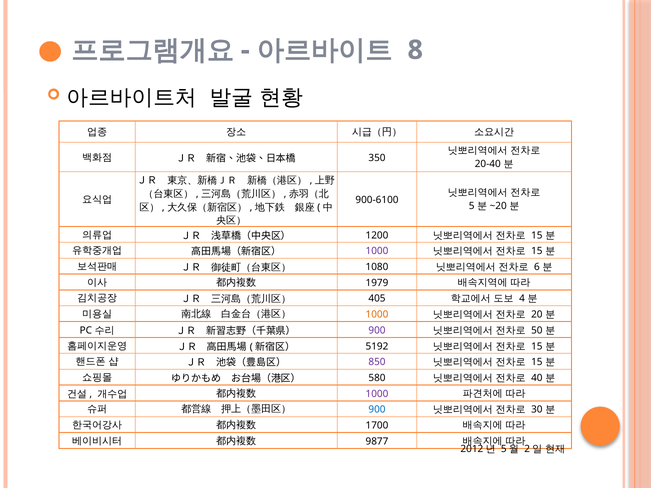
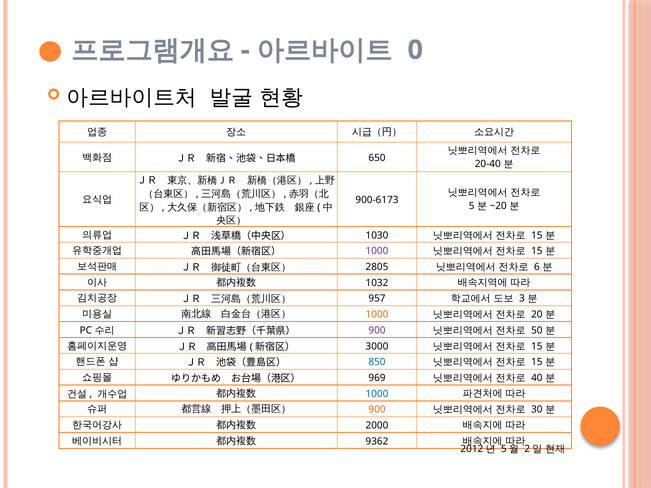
8: 8 -> 0 (415, 50)
350: 350 -> 650 (377, 158)
900-6100: 900-6100 -> 900-6173 (377, 200)
1200: 1200 -> 1030 (377, 235)
1080: 1080 -> 2805 (377, 267)
1979: 1979 -> 1032 (377, 283)
405: 405 -> 957 (377, 299)
4: 4 -> 3 (522, 299)
5192: 5192 -> 3000 (377, 346)
850 colour: purple -> blue (377, 362)
580: 580 -> 969 (377, 378)
1000 colour: purple -> blue (377, 394)
900 colour: blue -> orange (377, 410)
1700: 1700 -> 2000 (377, 426)
9877: 9877 -> 9362 (377, 442)
